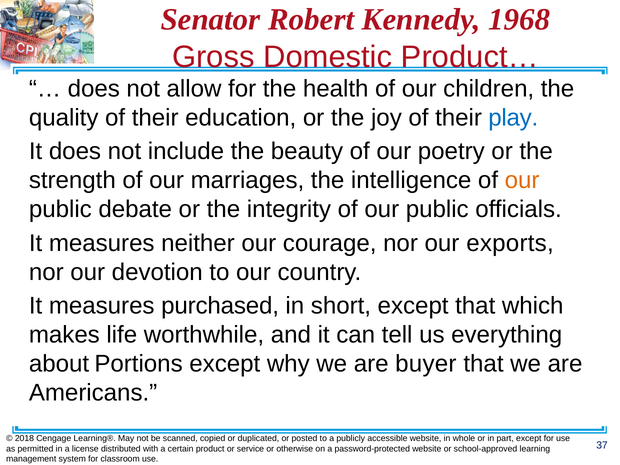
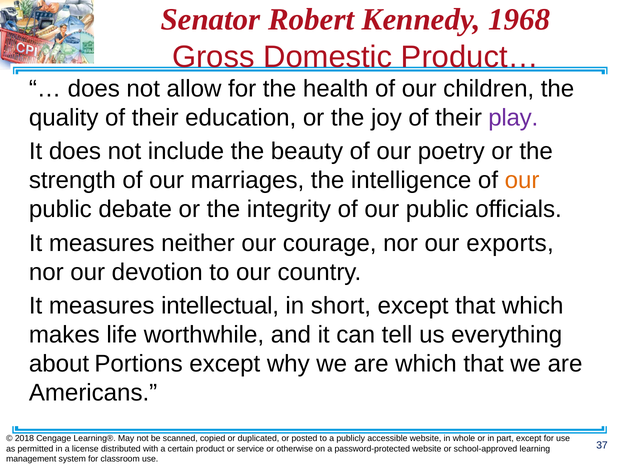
play colour: blue -> purple (513, 118)
purchased: purchased -> intellectual (220, 306)
are buyer: buyer -> which (426, 364)
